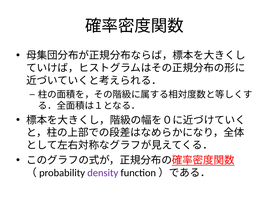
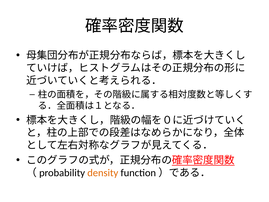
density colour: purple -> orange (103, 173)
